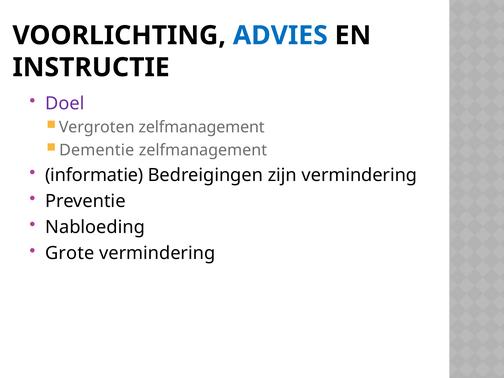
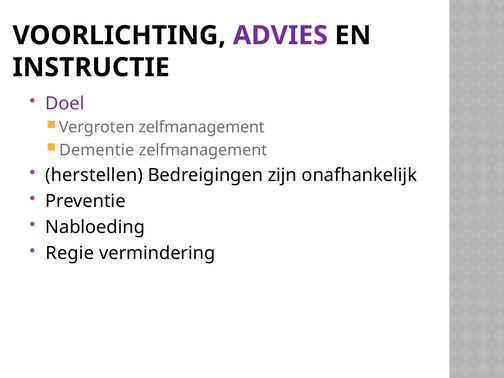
ADVIES colour: blue -> purple (280, 35)
informatie: informatie -> herstellen (94, 175)
zijn vermindering: vermindering -> onafhankelijk (359, 175)
Grote: Grote -> Regie (70, 253)
